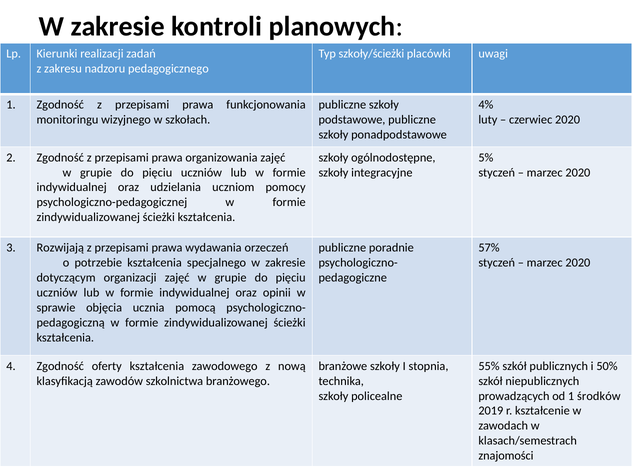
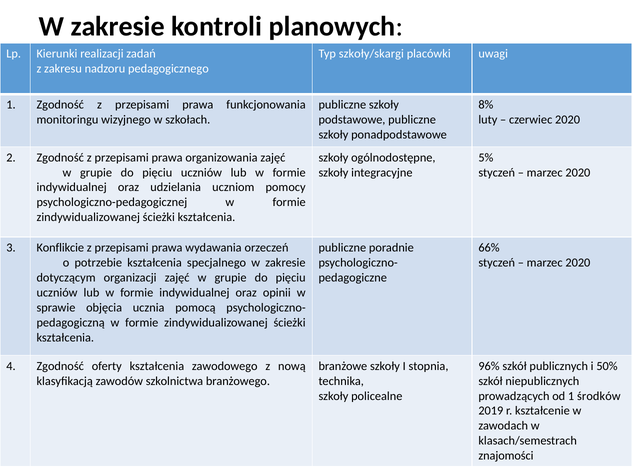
szkoły/ścieżki: szkoły/ścieżki -> szkoły/skargi (371, 54)
4%: 4% -> 8% (486, 105)
Rozwijają: Rozwijają -> Konflikcie (60, 248)
57%: 57% -> 66% (489, 248)
55%: 55% -> 96% (489, 366)
